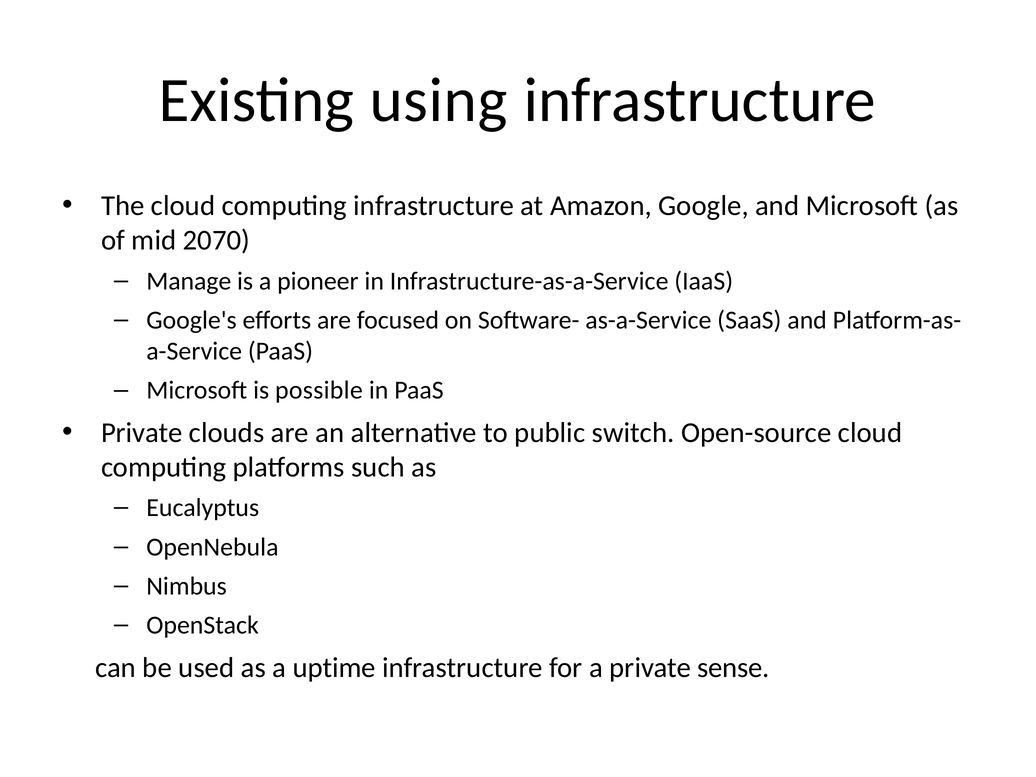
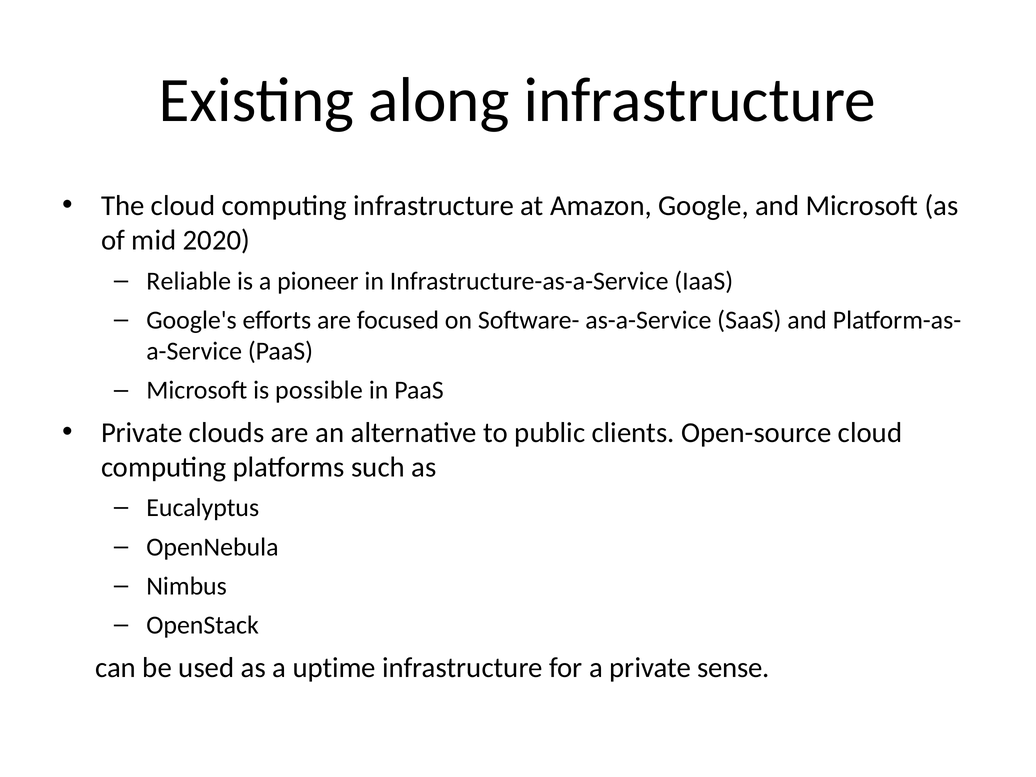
using: using -> along (439, 100)
2070: 2070 -> 2020 (216, 240)
Manage: Manage -> Reliable (189, 281)
switch: switch -> clients (633, 433)
